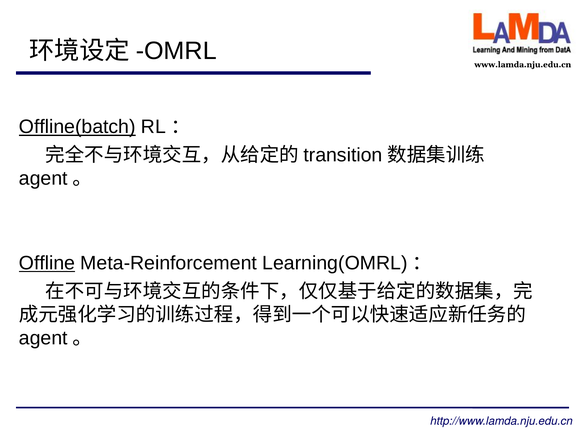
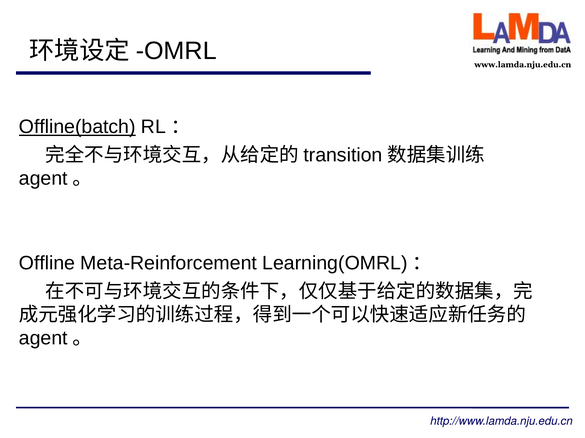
Offline underline: present -> none (47, 264)
